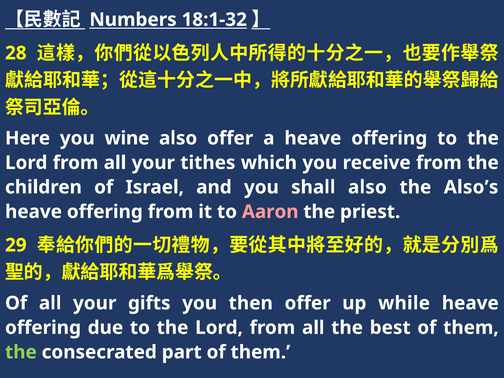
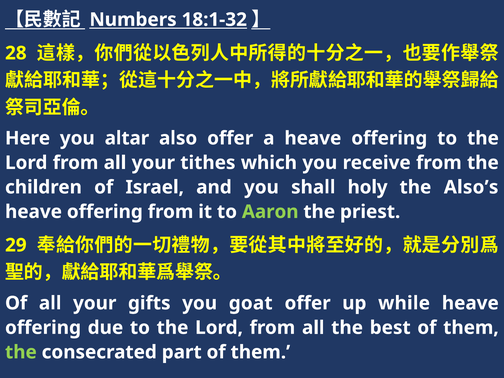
wine: wine -> altar (127, 138)
shall also: also -> holy (368, 187)
Aaron colour: pink -> light green (270, 212)
then: then -> goat (251, 303)
